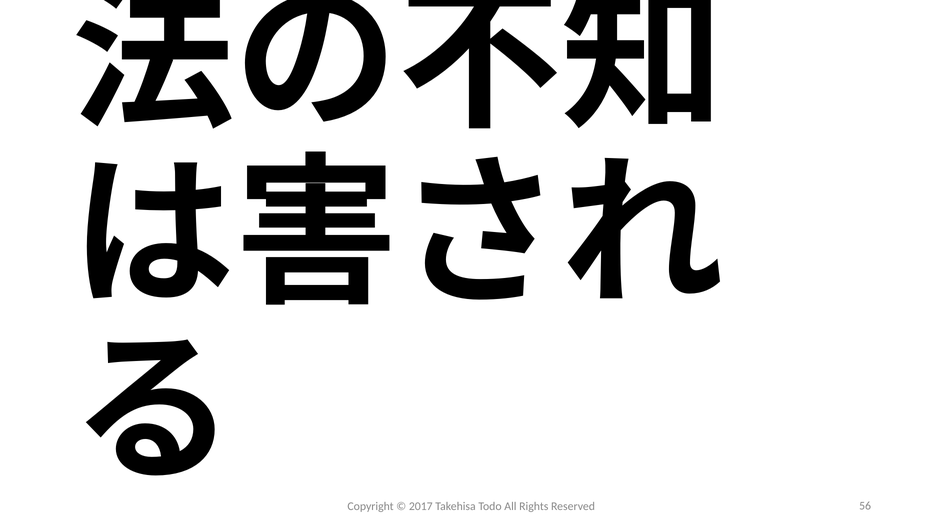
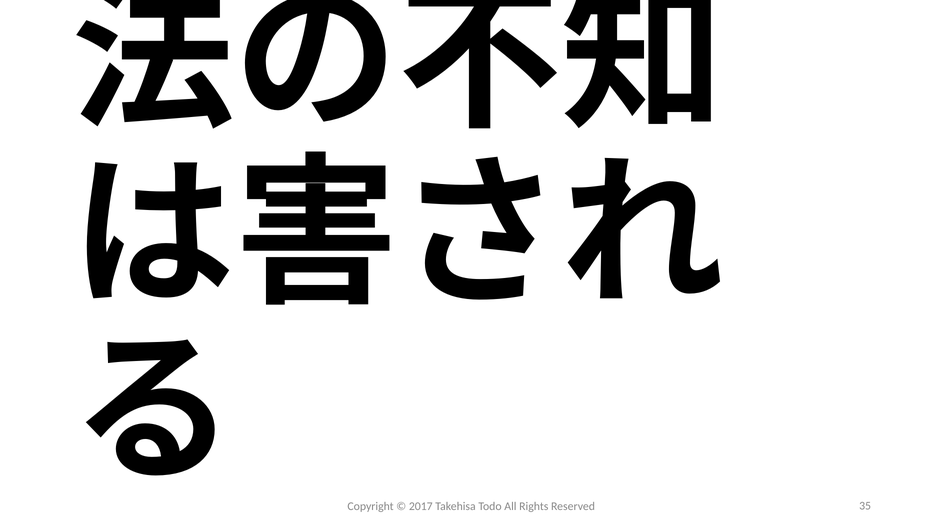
56: 56 -> 35 (865, 506)
